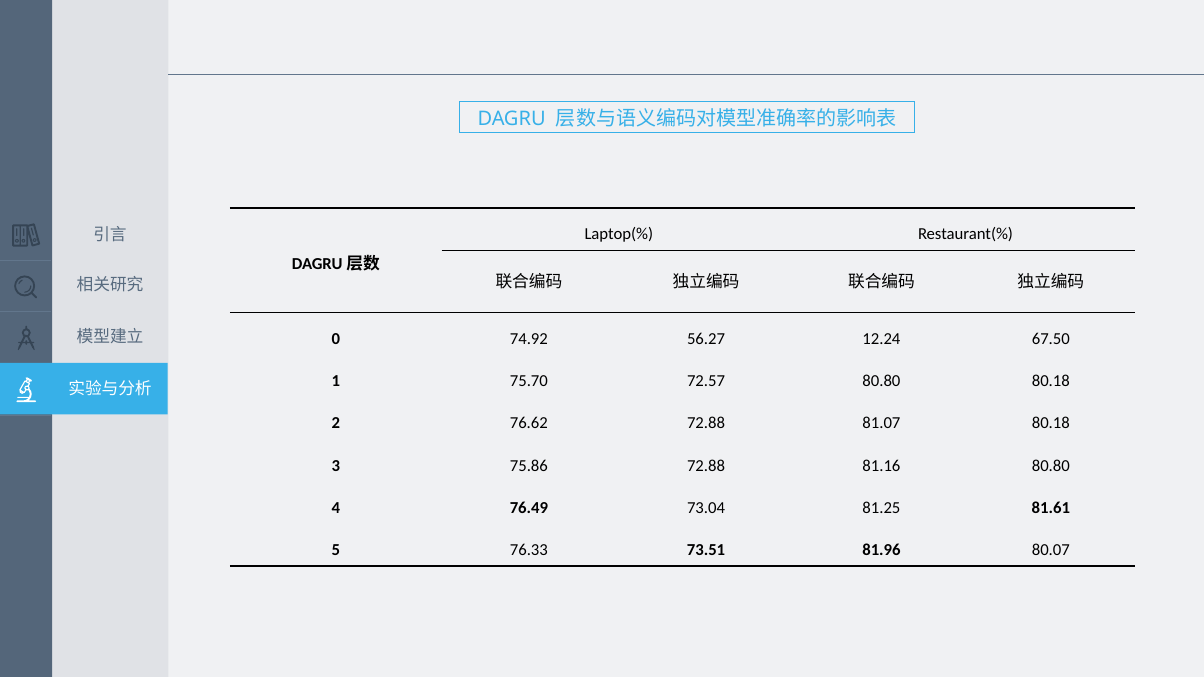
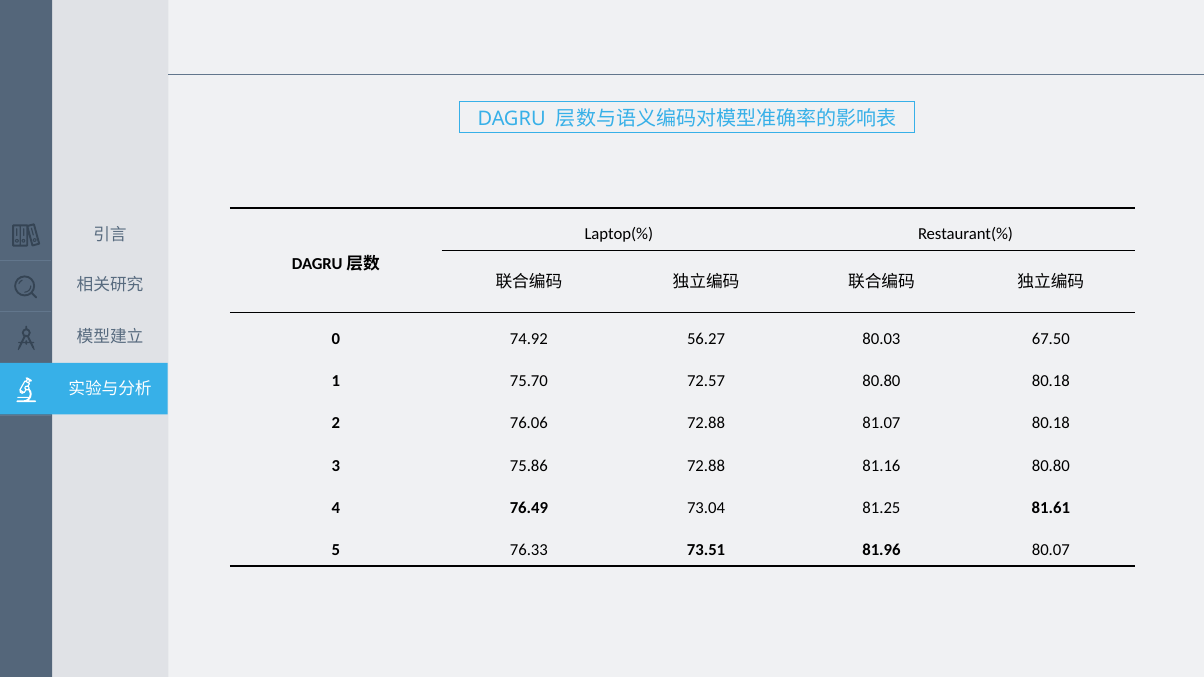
12.24: 12.24 -> 80.03 (881, 339)
76.62: 76.62 -> 76.06 (529, 423)
